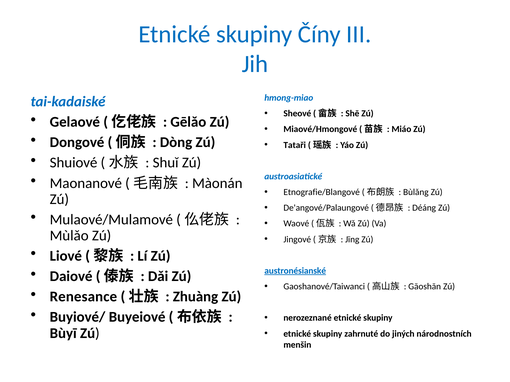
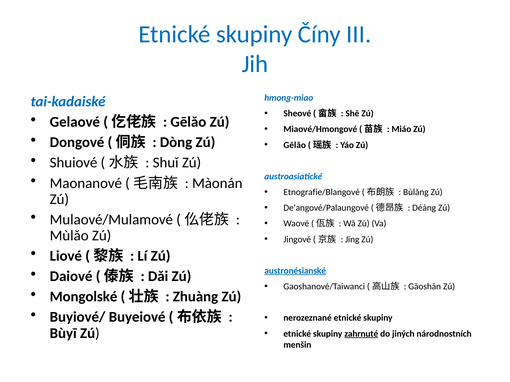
Tataři: Tataři -> Gēlǎo (295, 145)
Renesance: Renesance -> Mongolské (84, 297)
zahrnuté underline: none -> present (361, 334)
